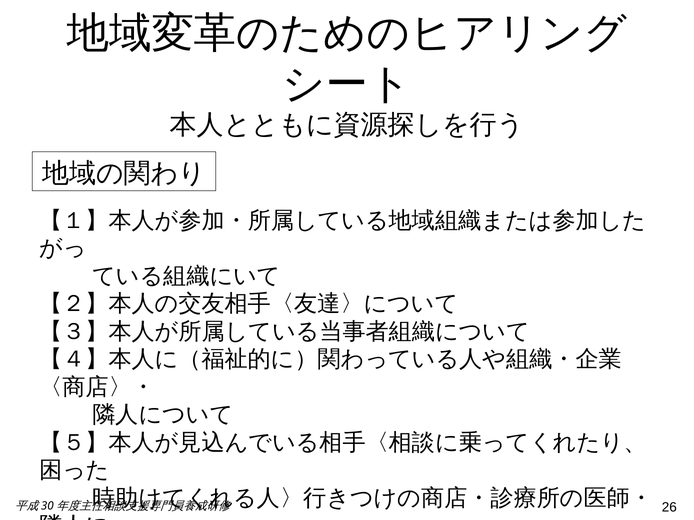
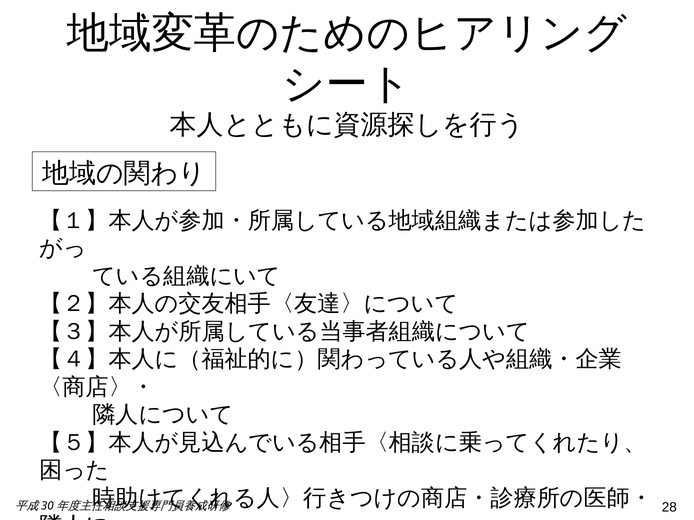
26: 26 -> 28 (669, 508)
